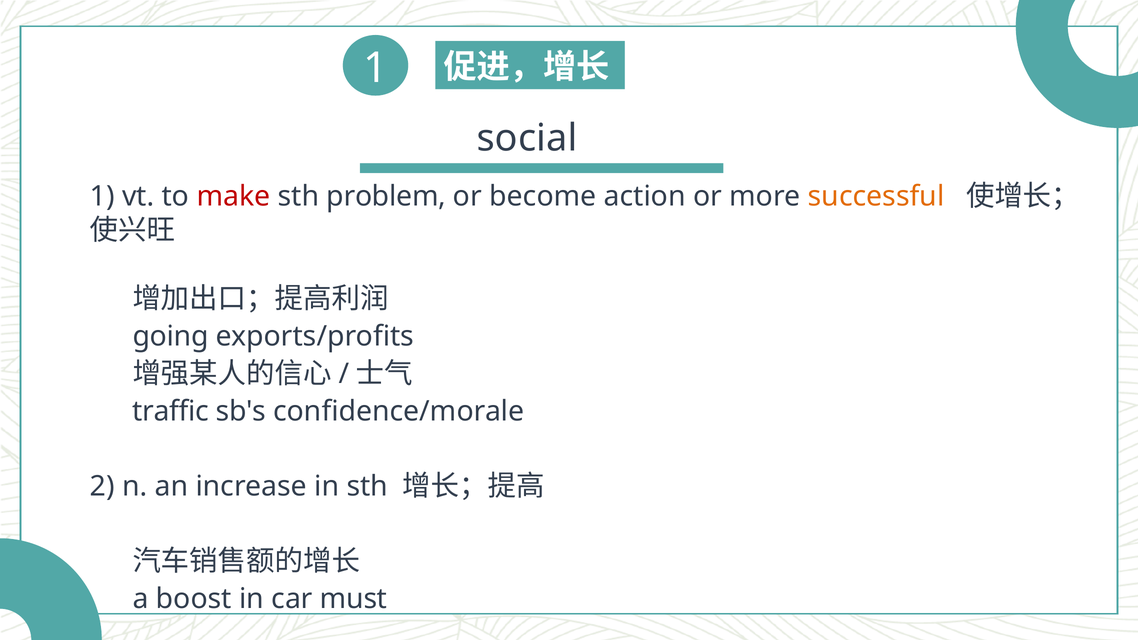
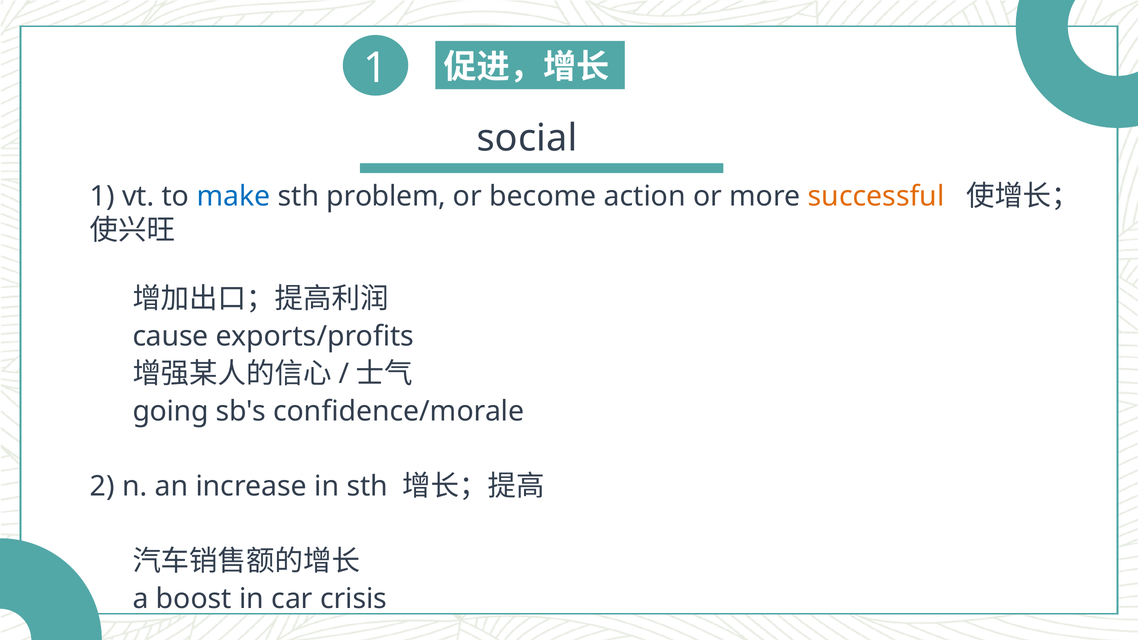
make colour: red -> blue (233, 196)
going: going -> cause (171, 336)
traffic: traffic -> going (171, 411)
must: must -> crisis (354, 599)
